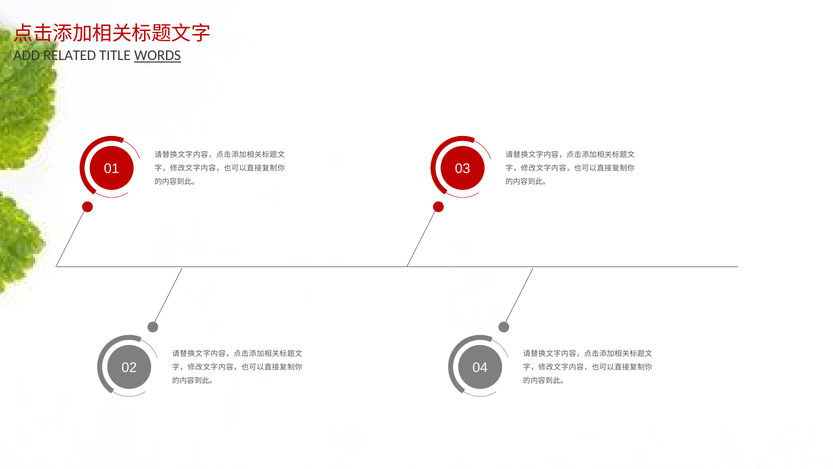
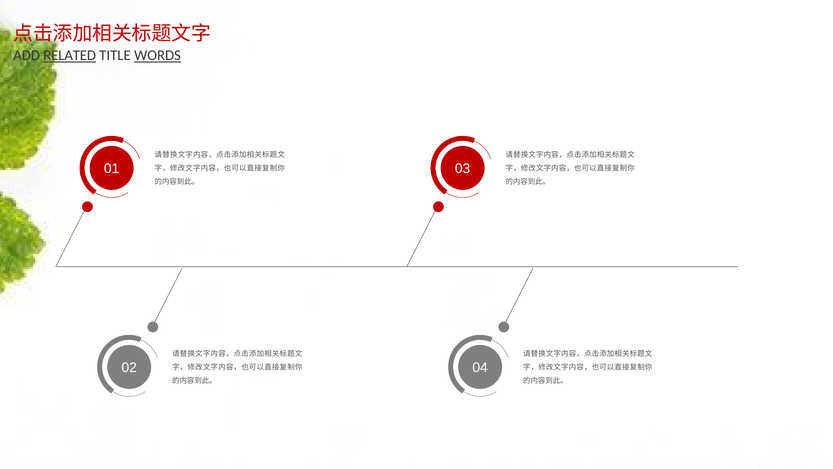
RELATED underline: none -> present (70, 55)
